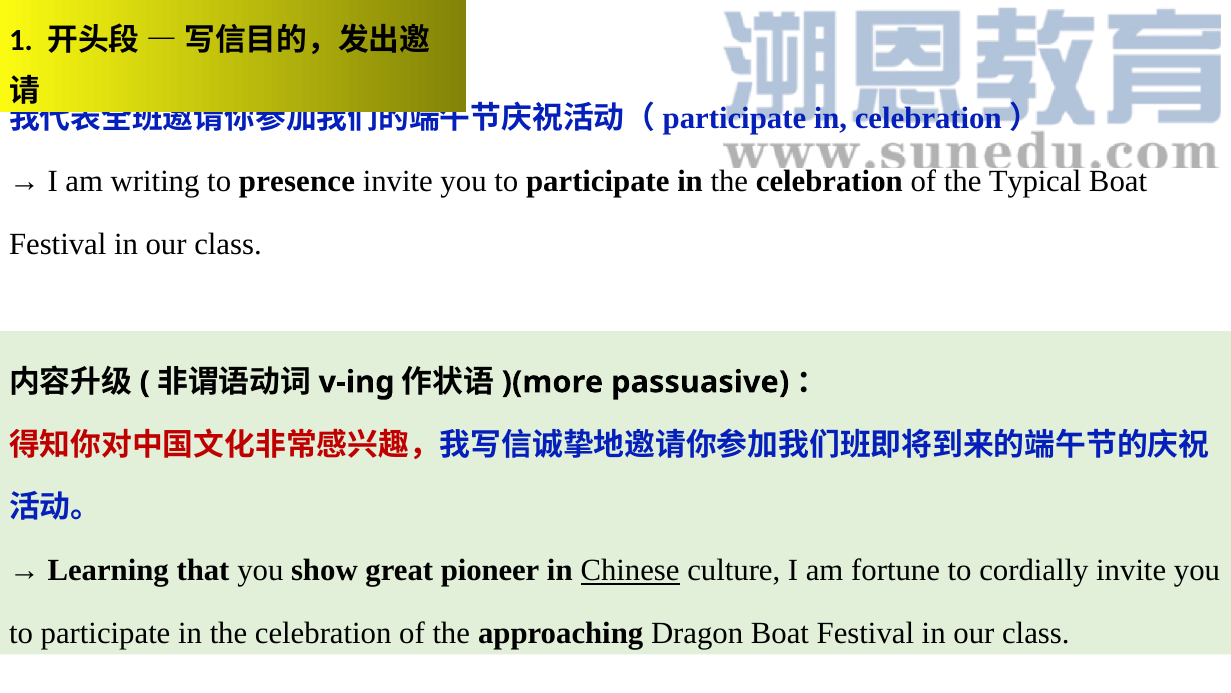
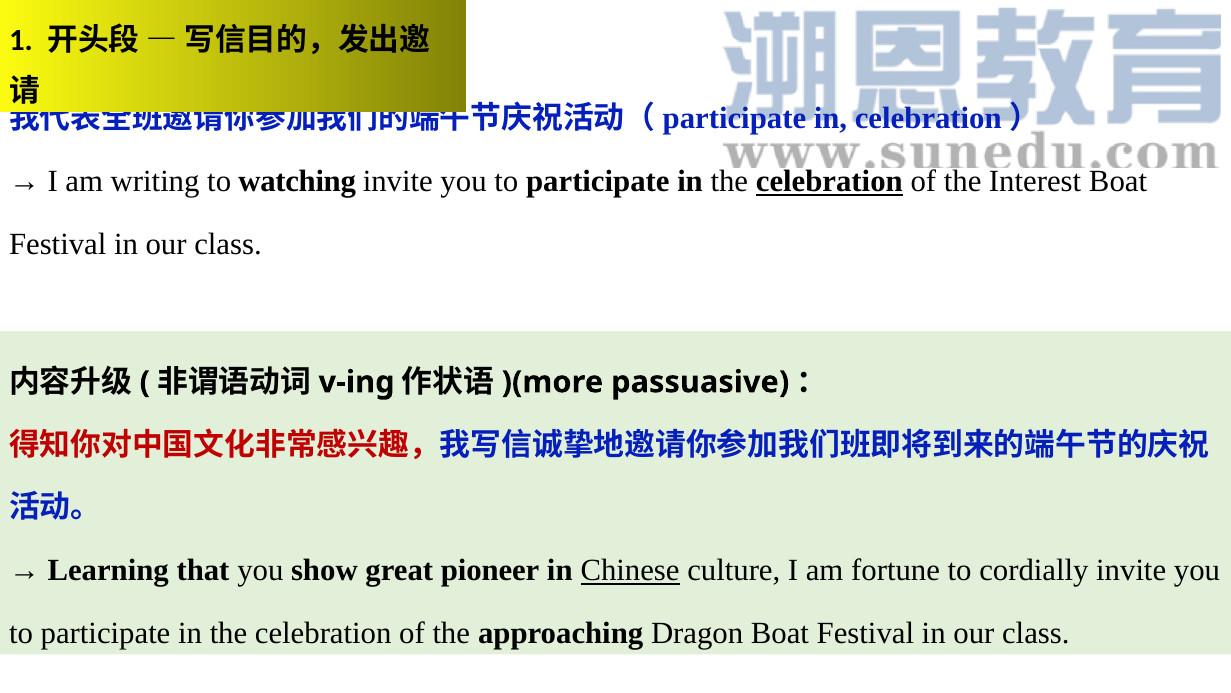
presence: presence -> watching (297, 181)
celebration underline: none -> present (829, 181)
Typical: Typical -> Interest (1035, 181)
